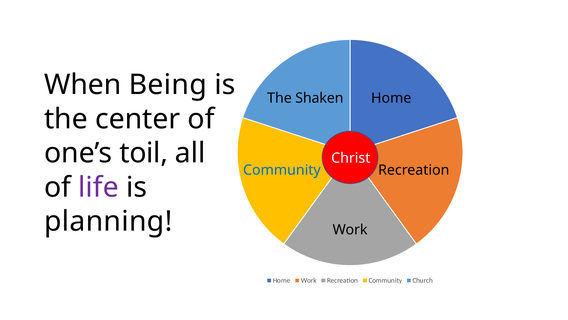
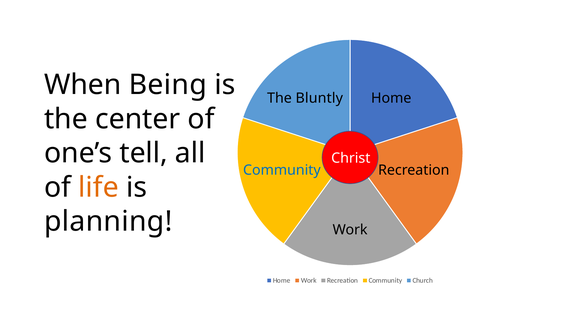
Shaken: Shaken -> Bluntly (319, 98)
toil: toil -> tell (144, 153)
life colour: purple -> orange (99, 187)
